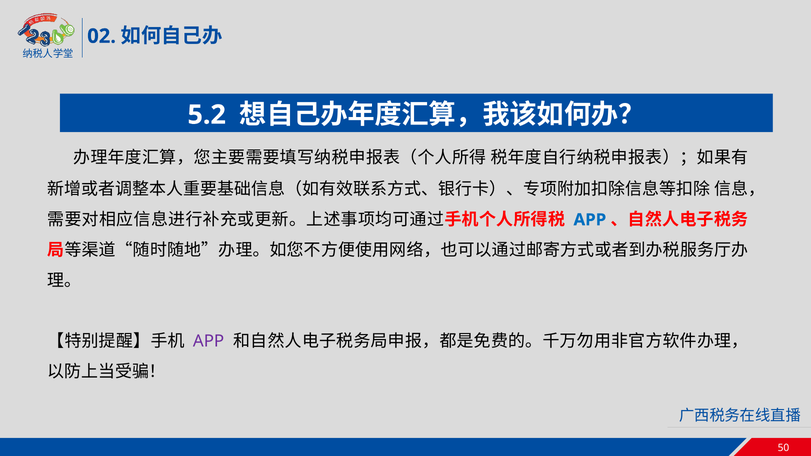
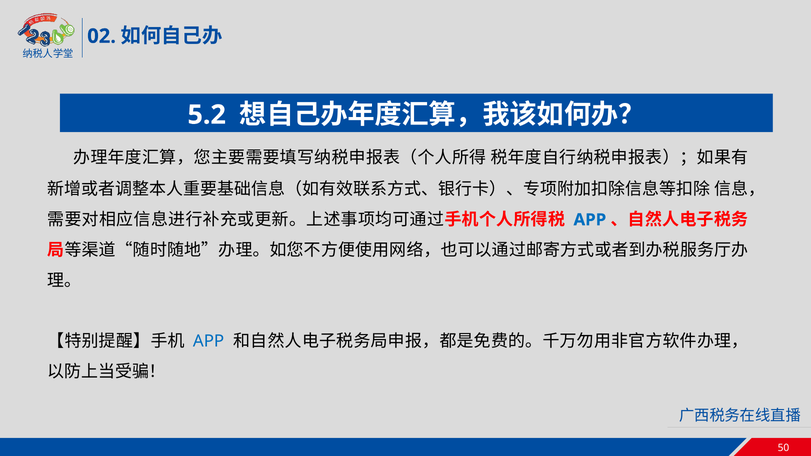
APP colour: purple -> blue (209, 342)
